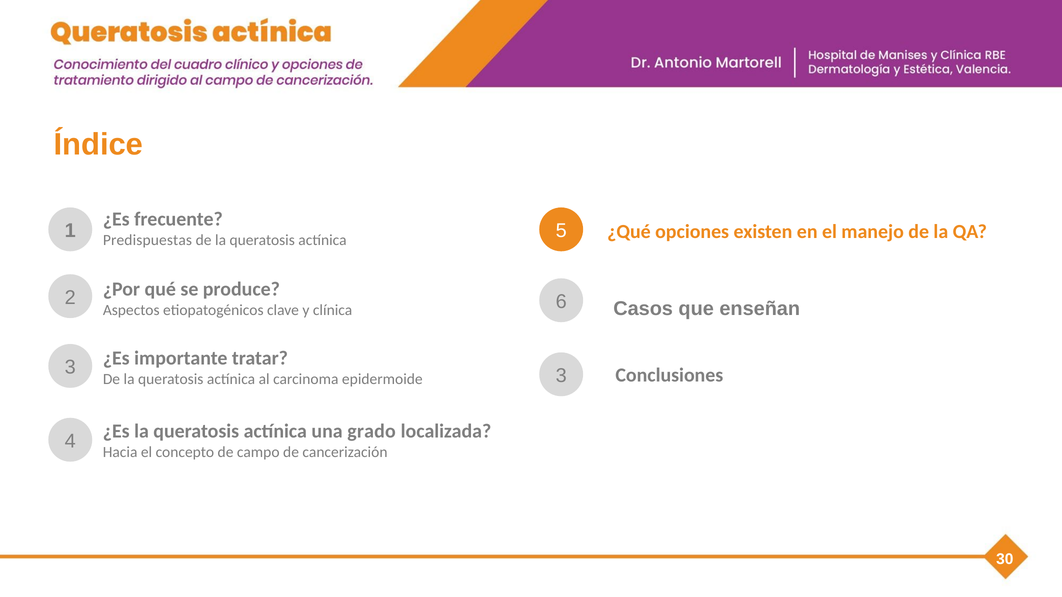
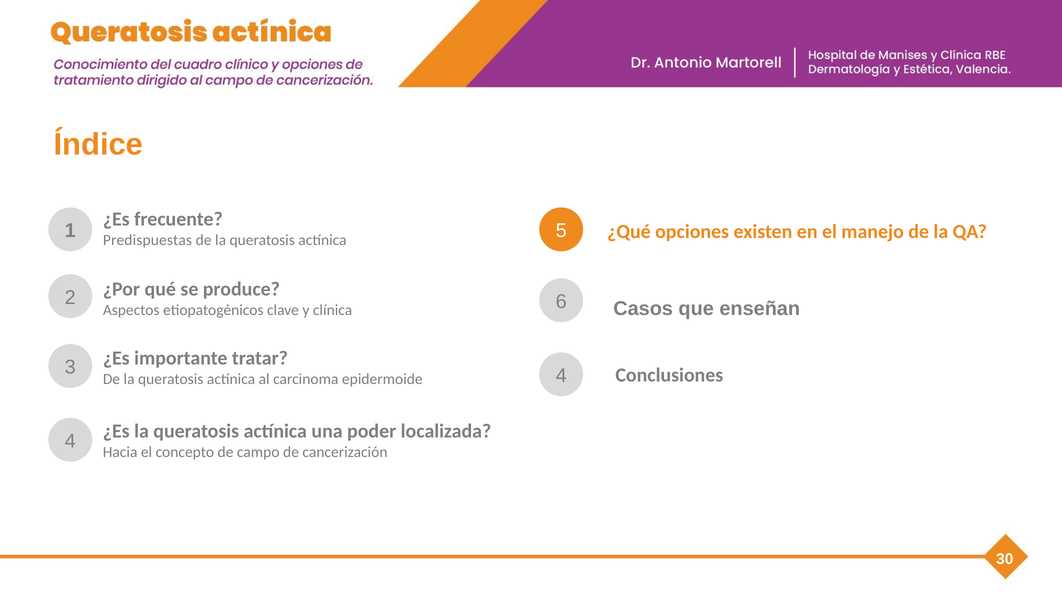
3 3: 3 -> 4 (561, 376)
grado: grado -> poder (372, 432)
